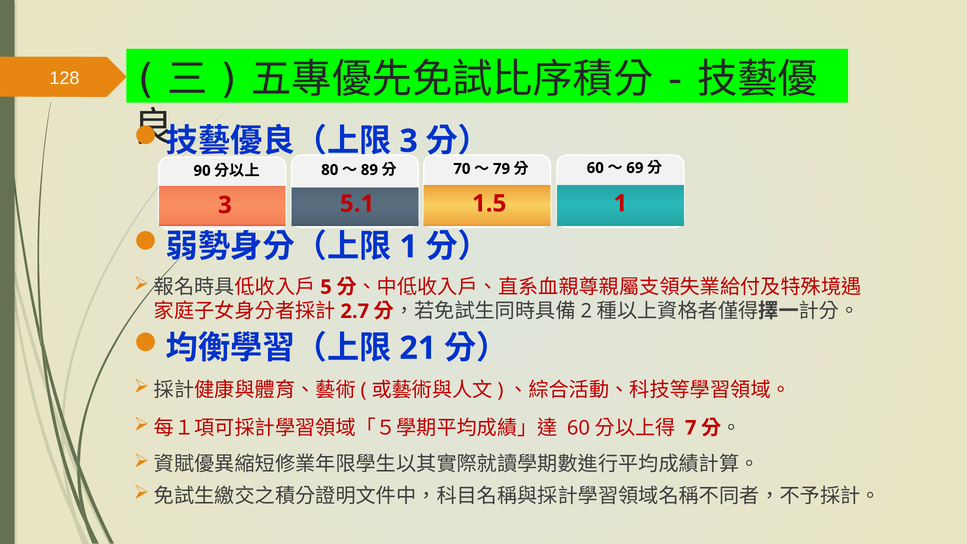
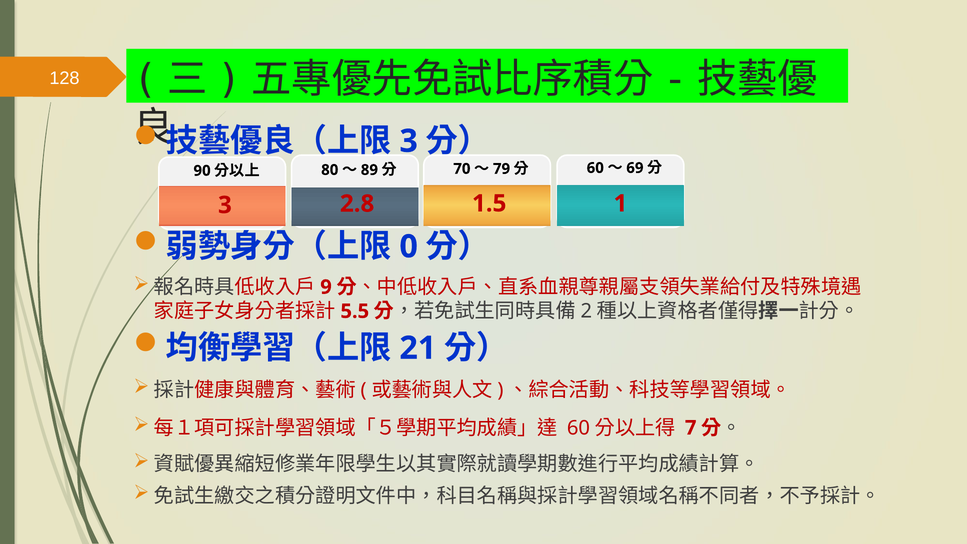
5.1: 5.1 -> 2.8 (357, 204)
1: 1 -> 0 (409, 247)
5: 5 -> 9 (326, 287)
2.7: 2.7 -> 5.5 (355, 311)
